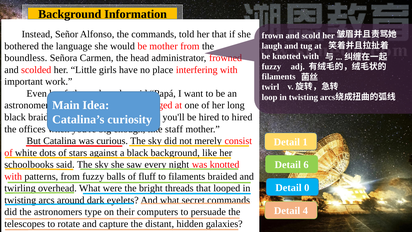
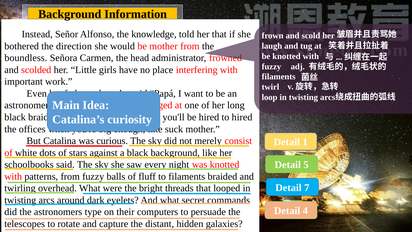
the commands: commands -> knowledge (154, 34)
language: language -> direction (74, 46)
staff: staff -> suck (174, 129)
6: 6 -> 5 (306, 165)
0: 0 -> 7 (307, 187)
